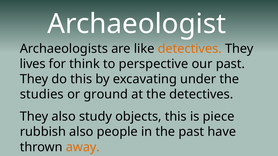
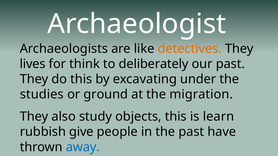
perspective: perspective -> deliberately (154, 64)
the detectives: detectives -> migration (201, 95)
piece: piece -> learn (218, 117)
rubbish also: also -> give (81, 132)
away colour: orange -> blue (83, 147)
